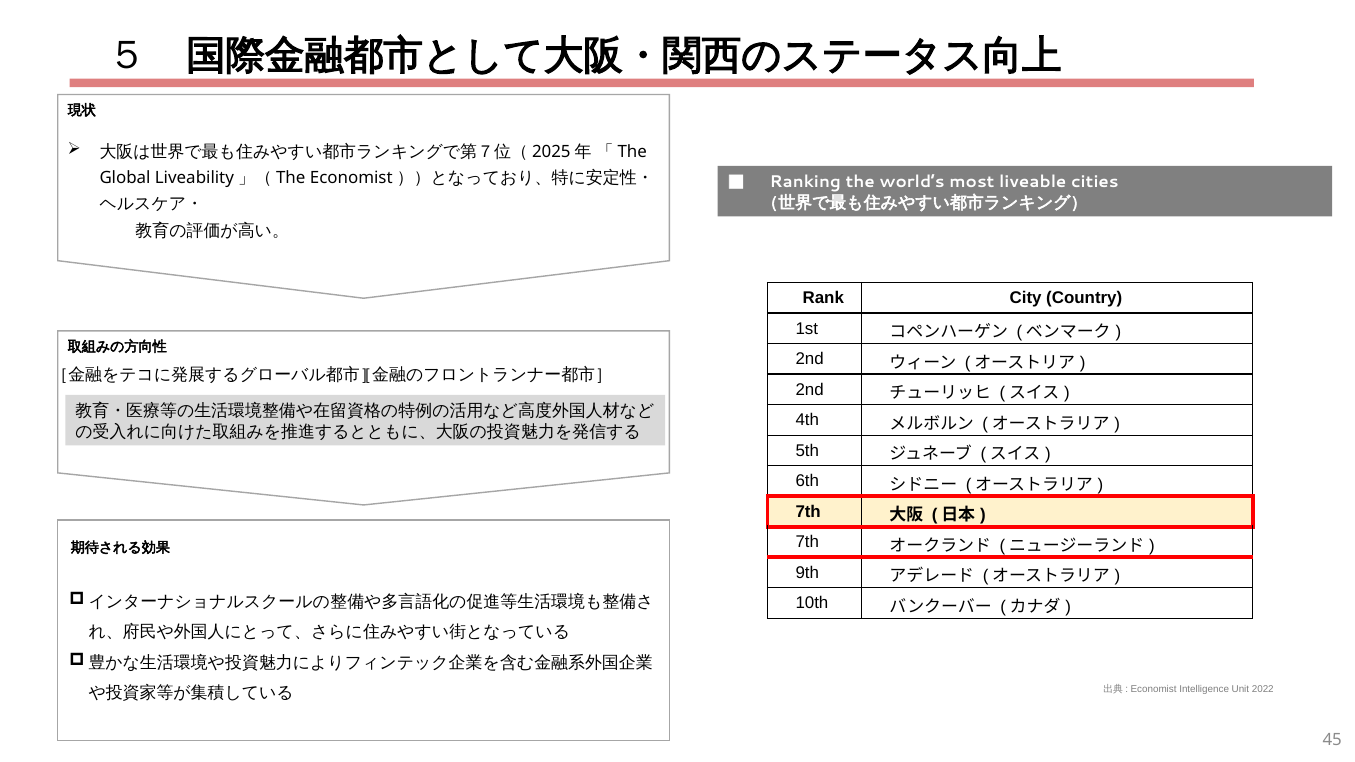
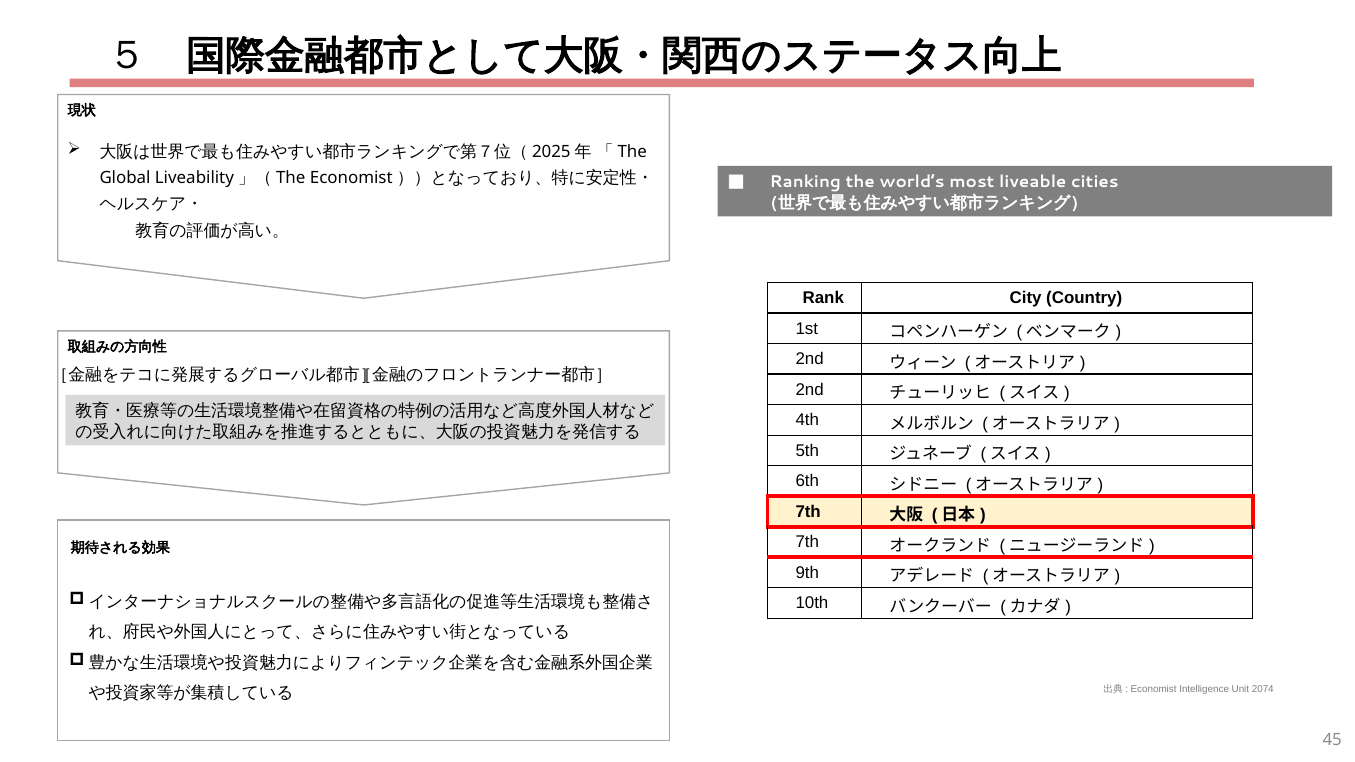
2022: 2022 -> 2074 (1263, 689)
